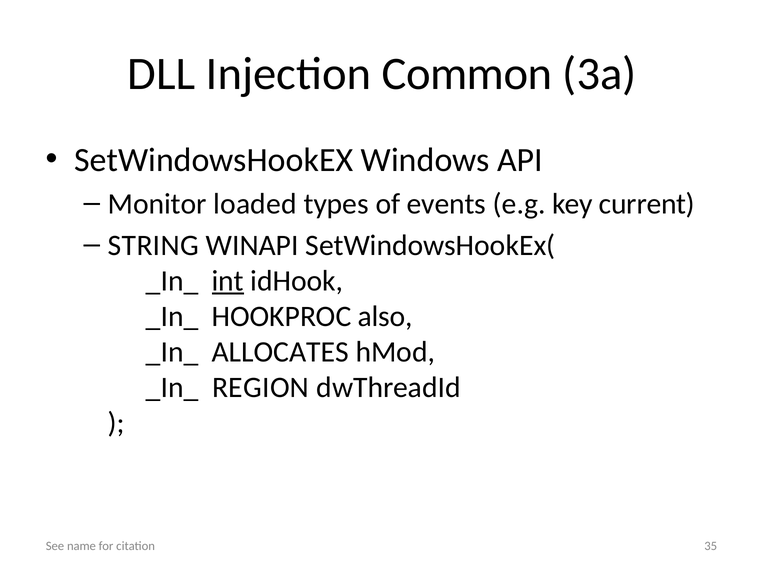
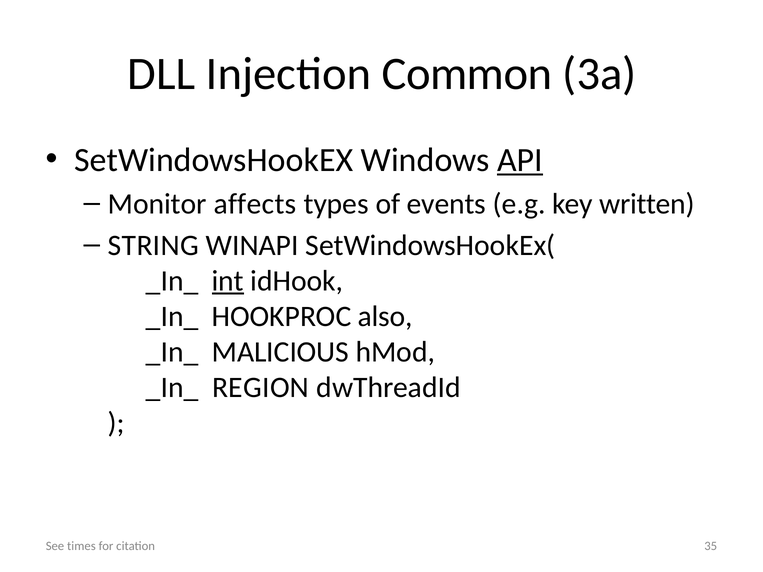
API underline: none -> present (520, 160)
loaded: loaded -> affects (255, 204)
current: current -> written (647, 204)
ALLOCATES: ALLOCATES -> MALICIOUS (280, 352)
name: name -> times (81, 546)
